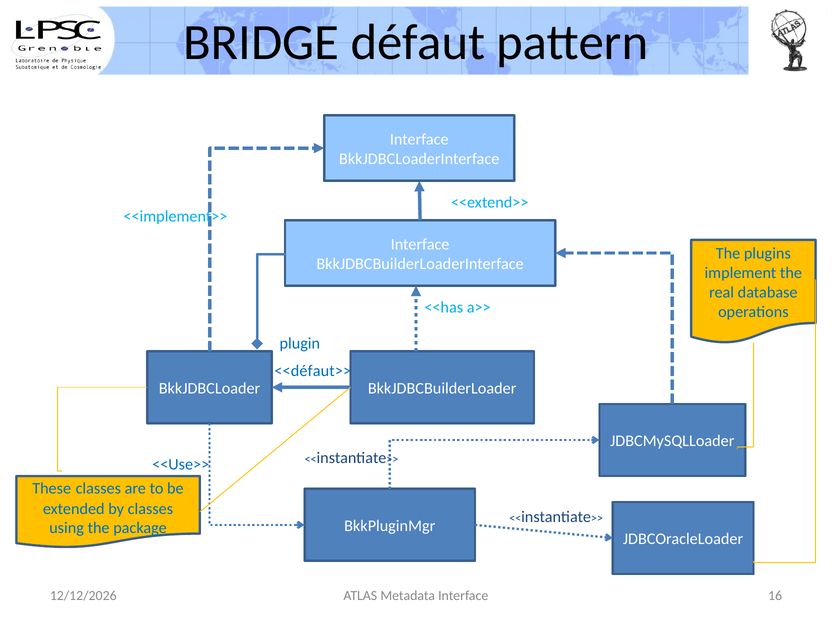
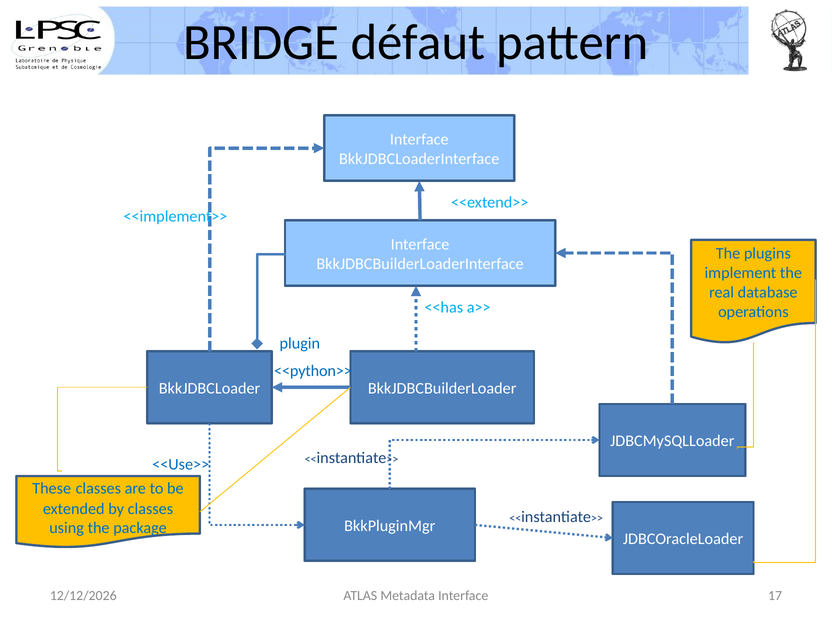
<<défaut>>: <<défaut>> -> <<python>> (313, 371)
16: 16 -> 17 (775, 596)
